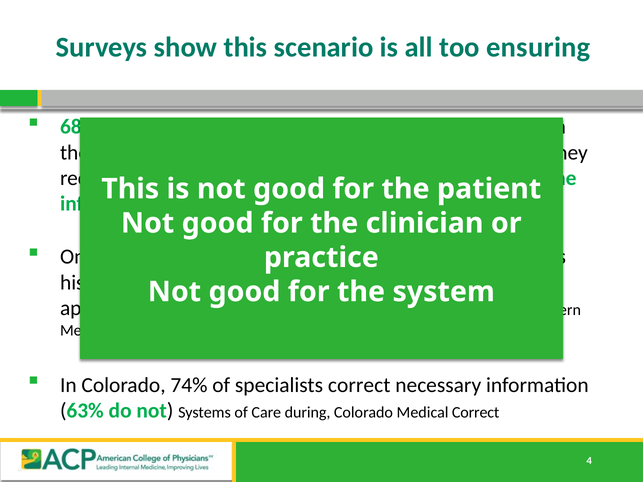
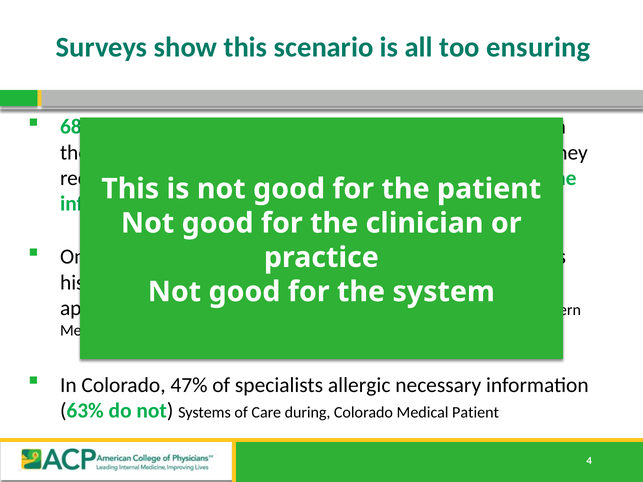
74%: 74% -> 47% (189, 385)
specialists correct: correct -> allergic (359, 385)
Medical Correct: Correct -> Patient (476, 413)
